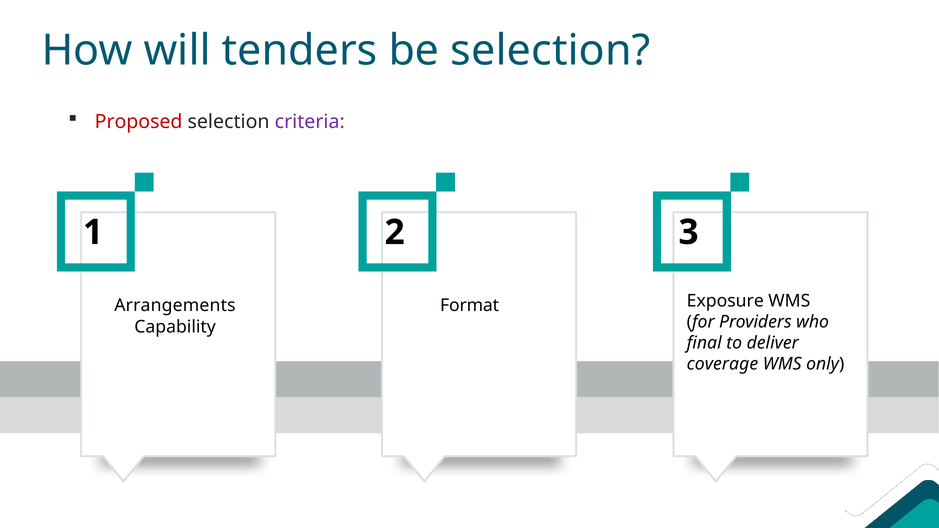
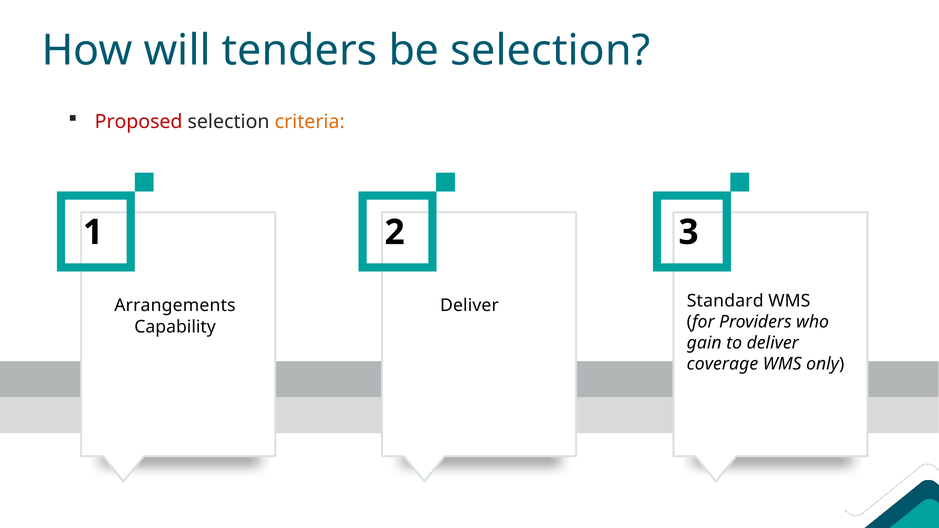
criteria colour: purple -> orange (310, 122)
Exposure: Exposure -> Standard (725, 301)
Format: Format -> Deliver (469, 306)
final: final -> gain (704, 343)
